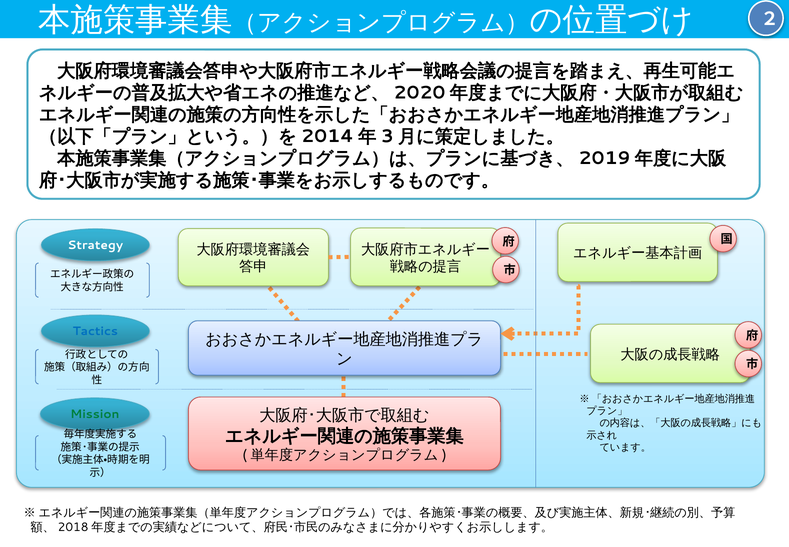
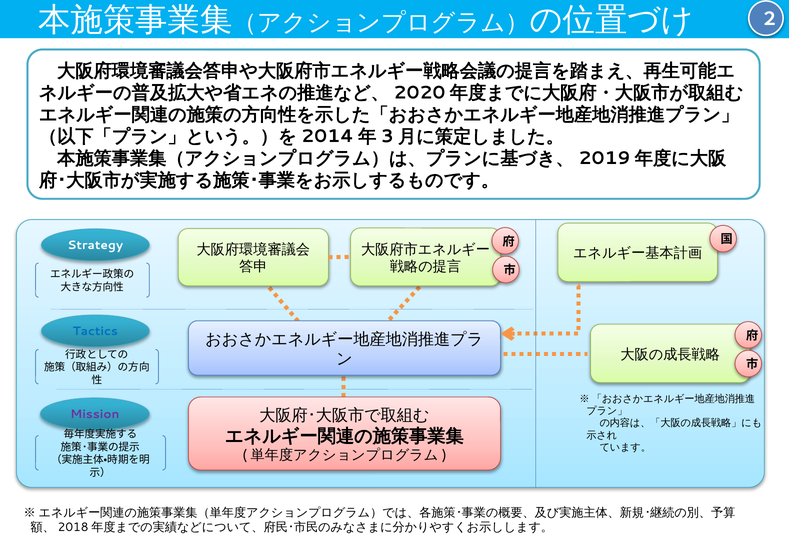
Mission colour: green -> purple (95, 414)
